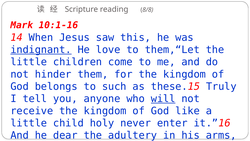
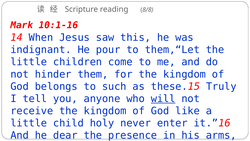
indignant underline: present -> none (41, 50)
love: love -> pour (108, 50)
adultery: adultery -> presence (133, 135)
